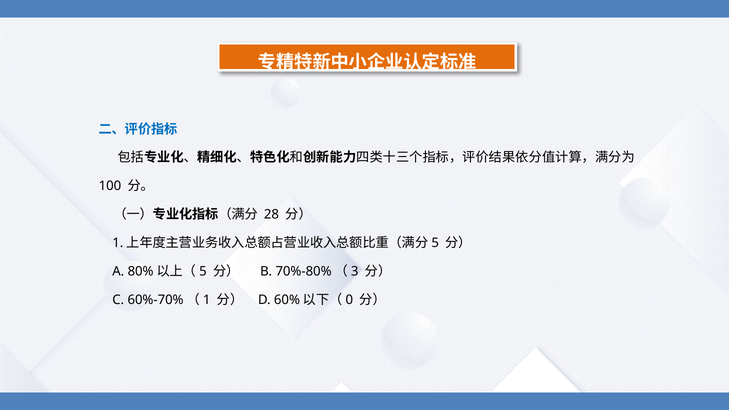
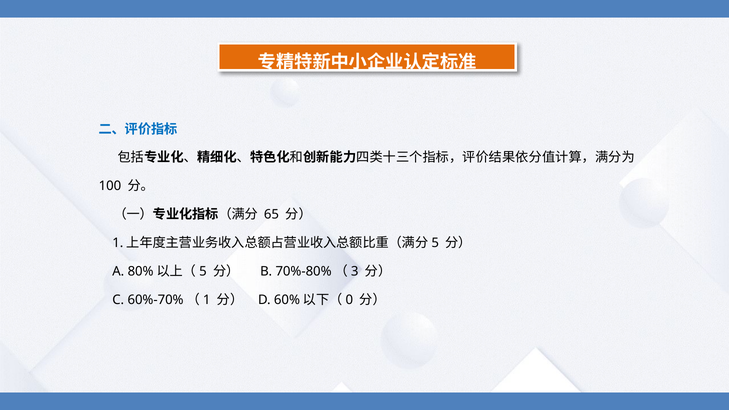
28: 28 -> 65 (271, 215)
